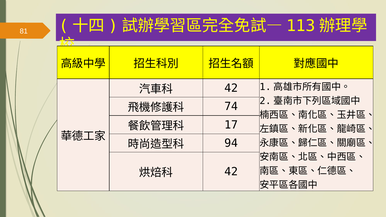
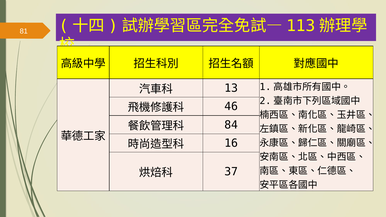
42: 42 -> 13 (231, 88)
74: 74 -> 46 (231, 107)
17: 17 -> 84 (231, 125)
94: 94 -> 16 (231, 143)
42: 42 -> 37 (231, 172)
